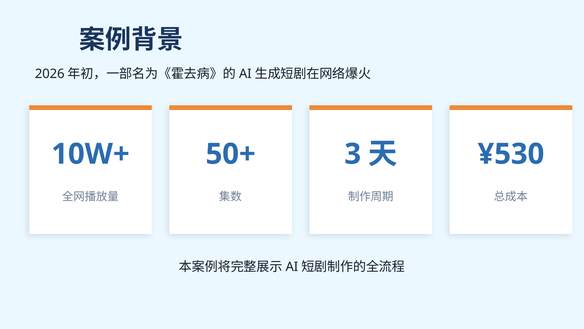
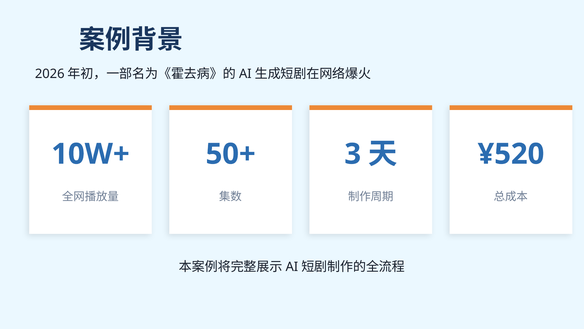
¥530: ¥530 -> ¥520 (511, 154)
